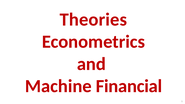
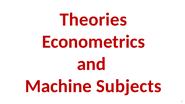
Financial: Financial -> Subjects (129, 86)
